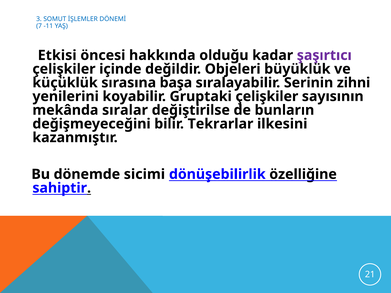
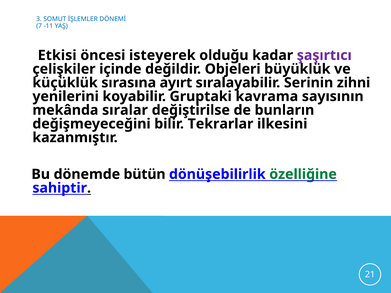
hakkında: hakkında -> isteyerek (162, 55)
başa: başa -> ayırt (176, 83)
Gruptaki çelişkiler: çelişkiler -> kavrama (267, 96)
sicimi: sicimi -> bütün (145, 174)
özelliğine colour: black -> green (303, 174)
